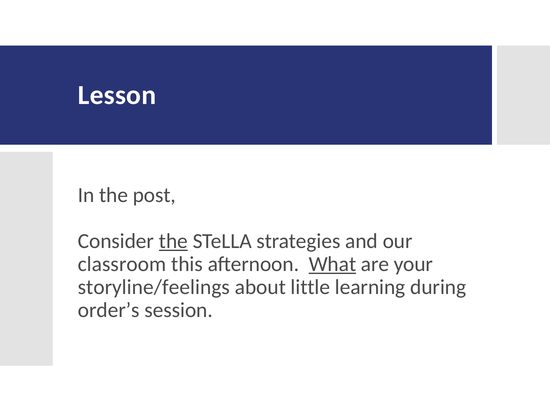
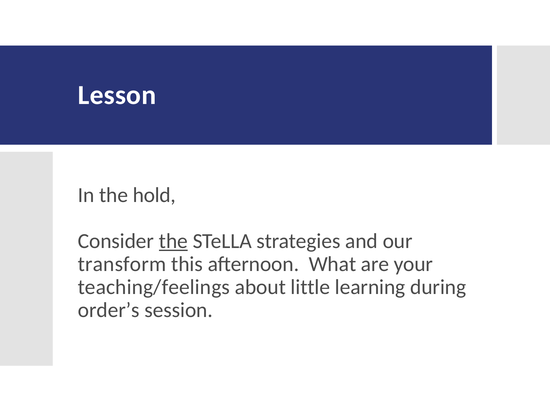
post: post -> hold (154, 195)
classroom: classroom -> transform (122, 264)
What underline: present -> none (332, 264)
storyline/feelings: storyline/feelings -> teaching/feelings (154, 288)
